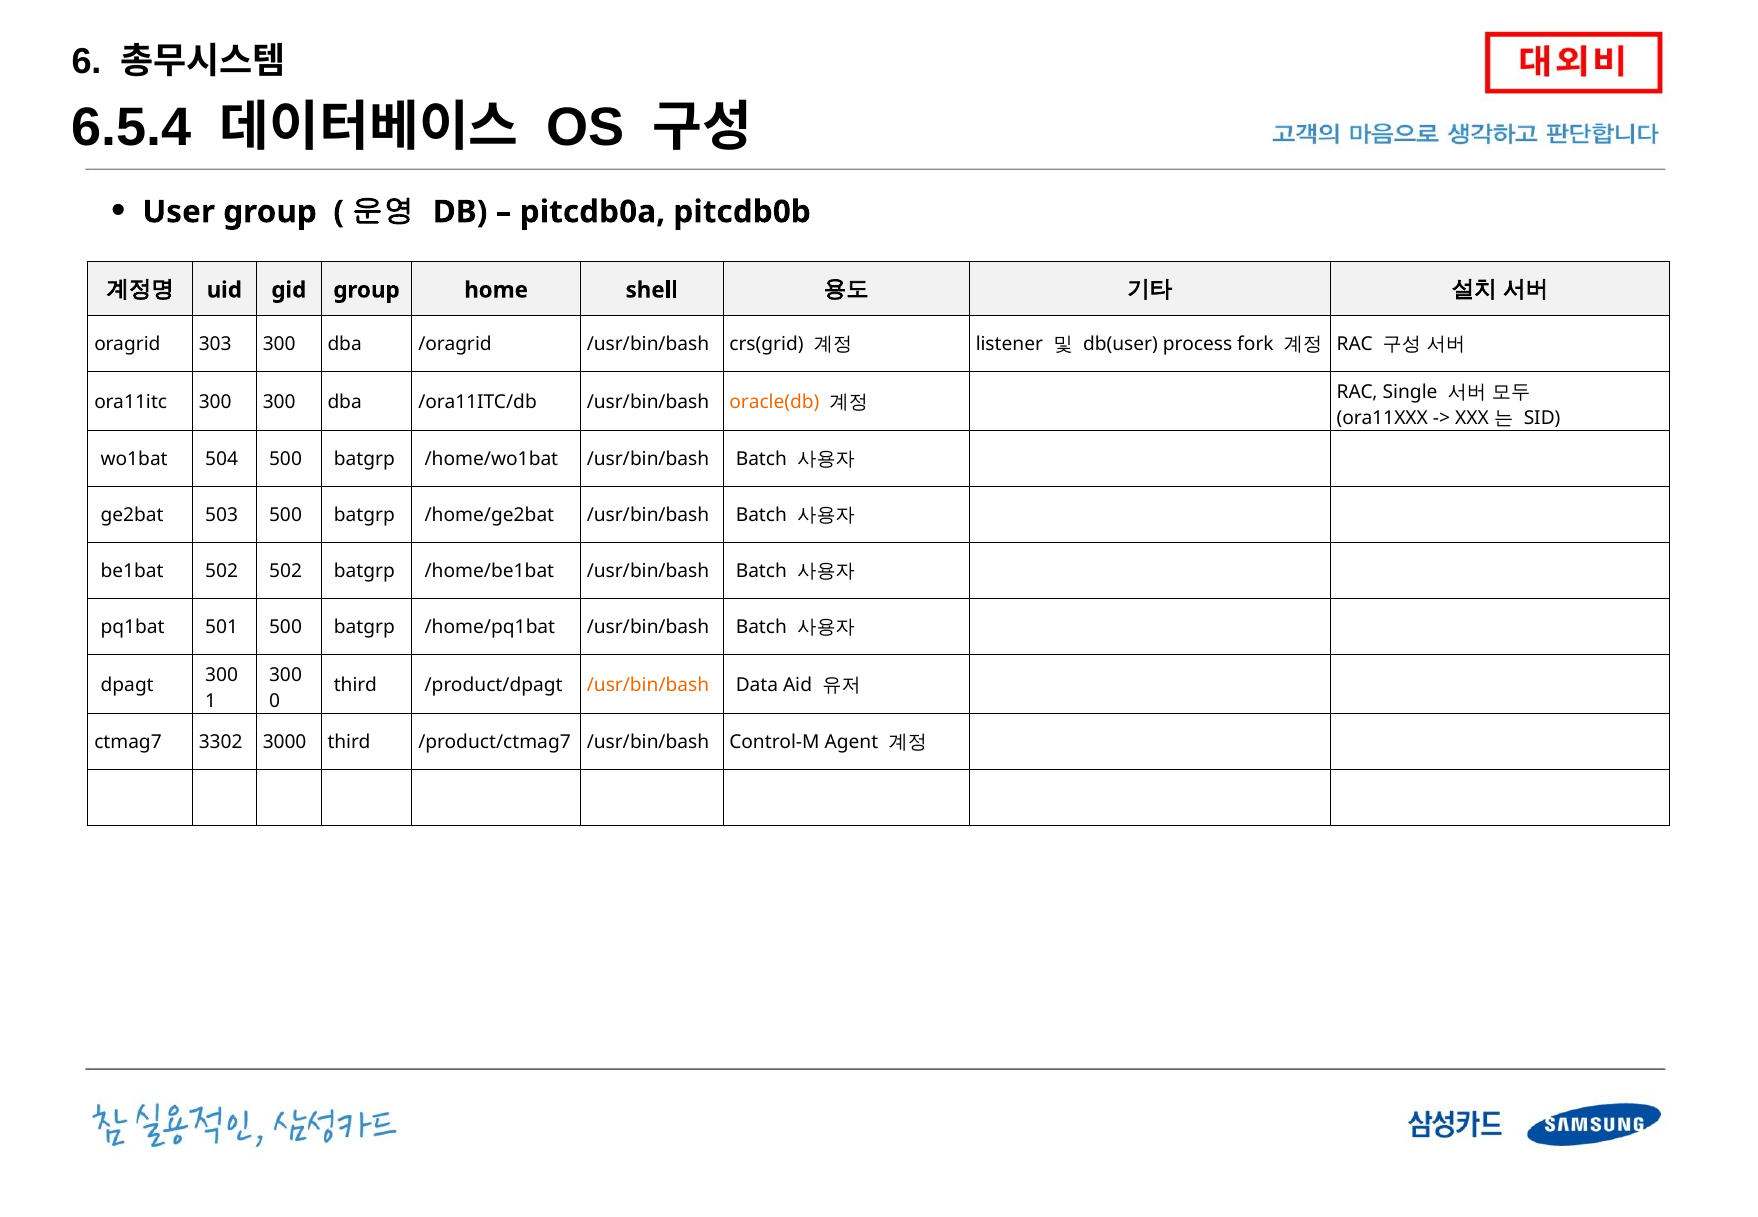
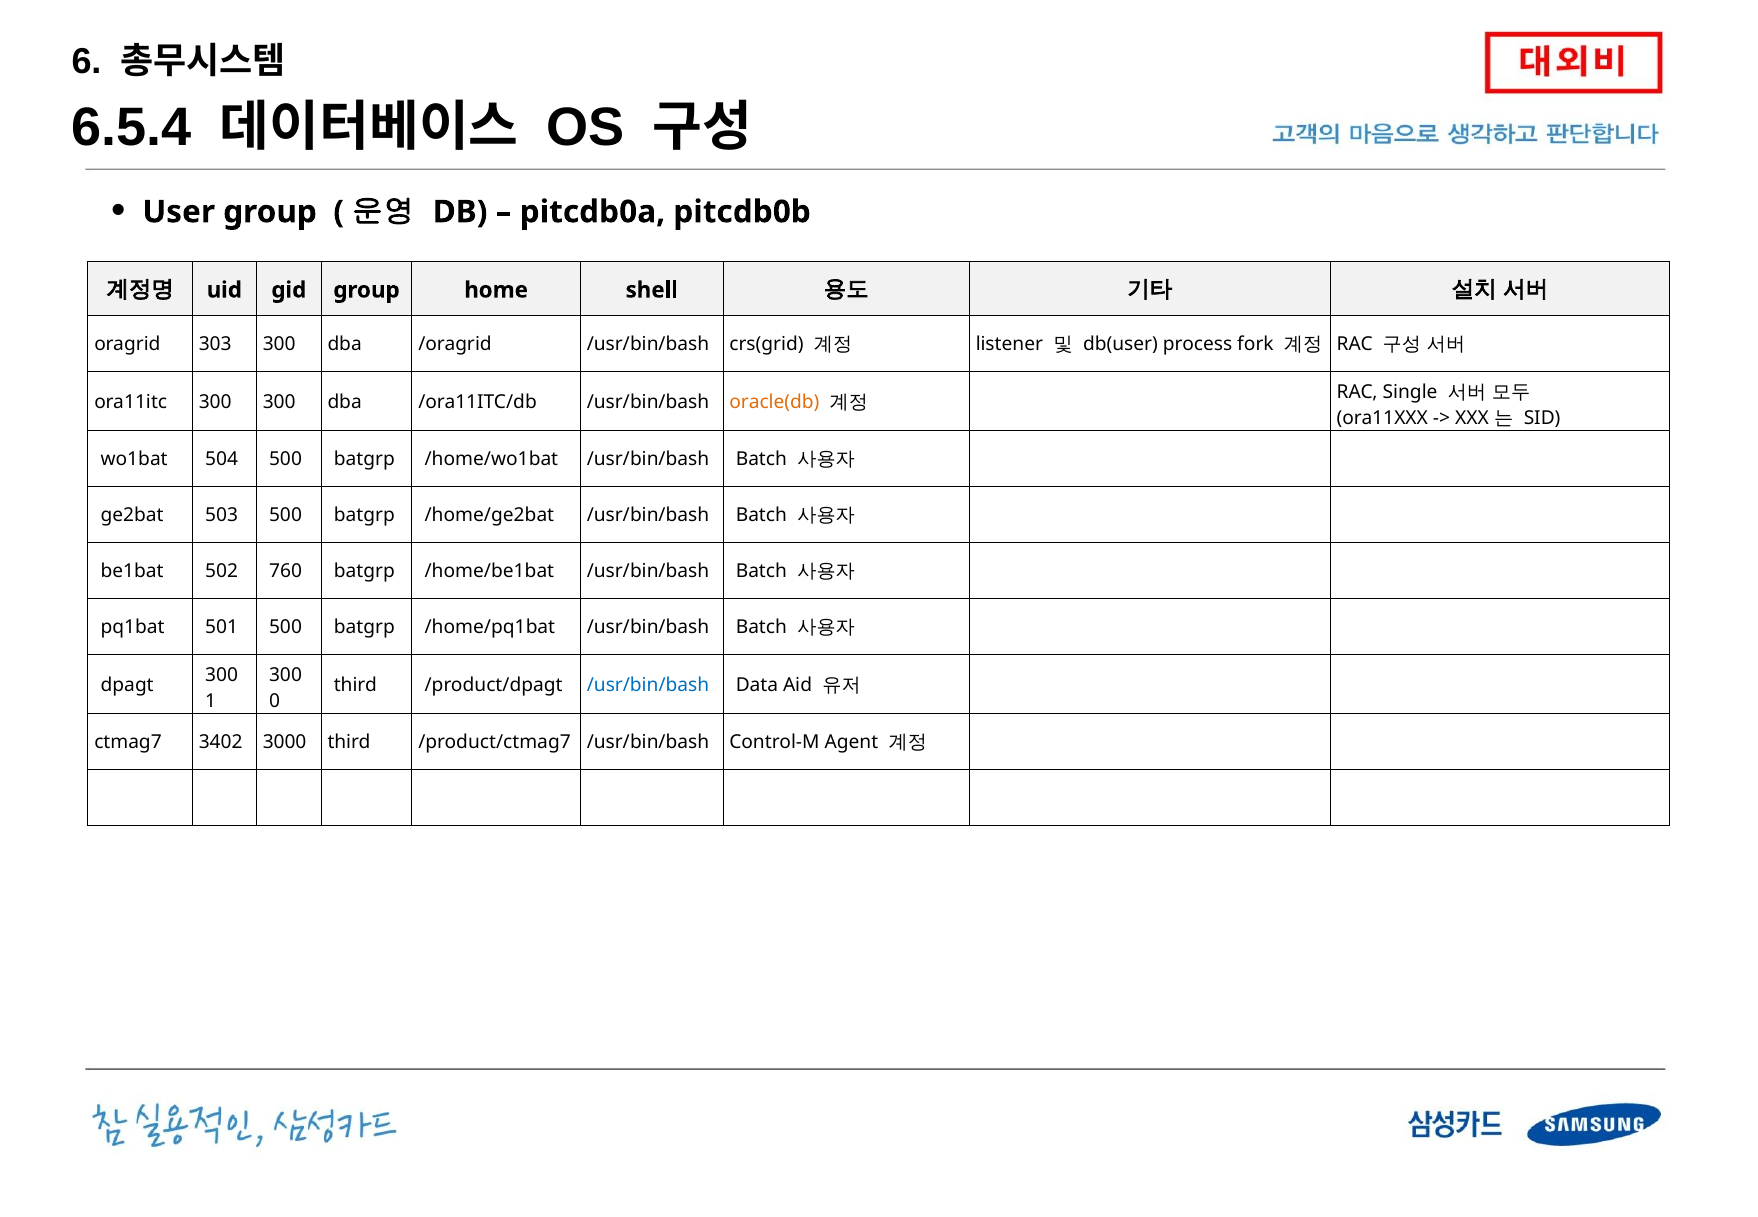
502 502: 502 -> 760 (286, 572)
/usr/bin/bash colour: orange -> blue (648, 685)
3302: 3302 -> 3402 (221, 742)
